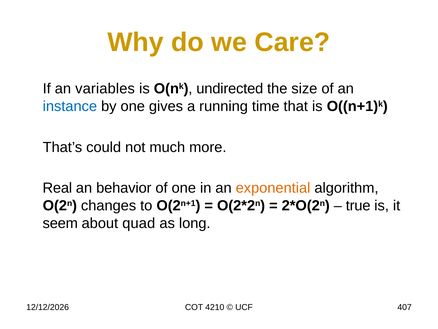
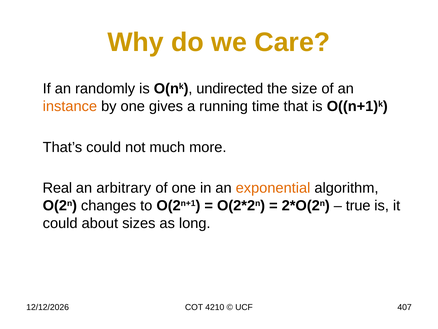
variables: variables -> randomly (105, 89)
instance colour: blue -> orange (70, 106)
behavior: behavior -> arbitrary (124, 188)
seem: seem -> could (60, 223)
quad: quad -> sizes (139, 223)
